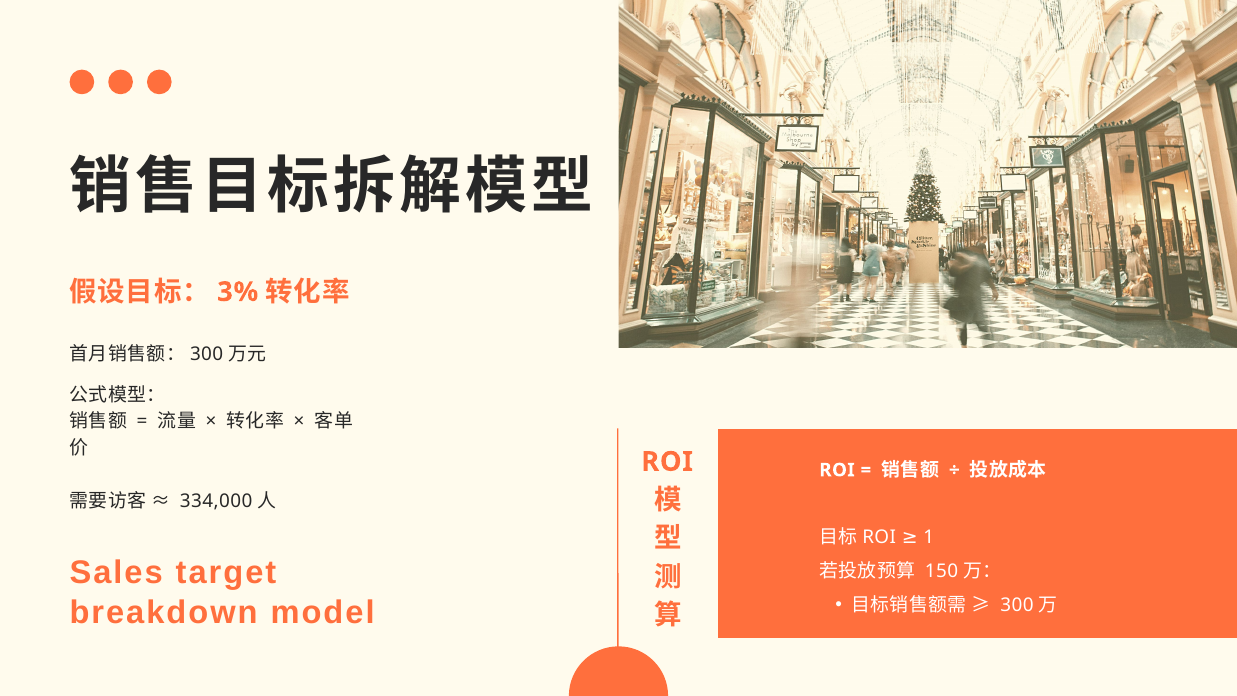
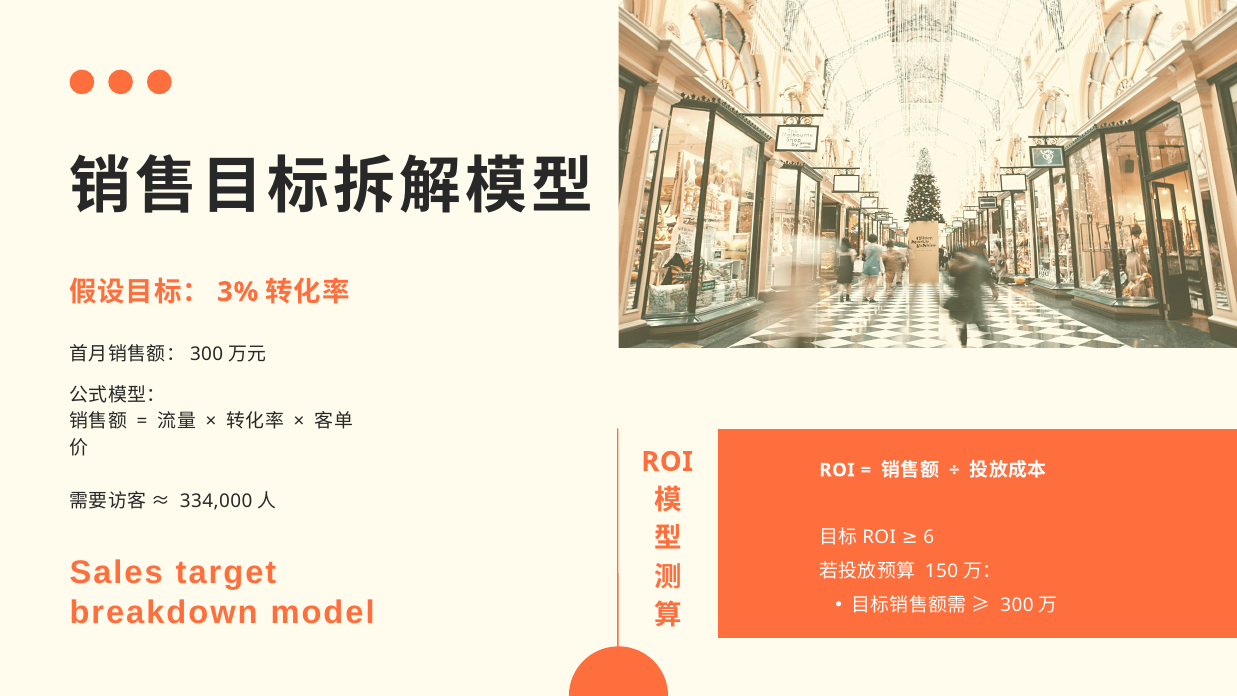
1: 1 -> 6 (929, 538)
